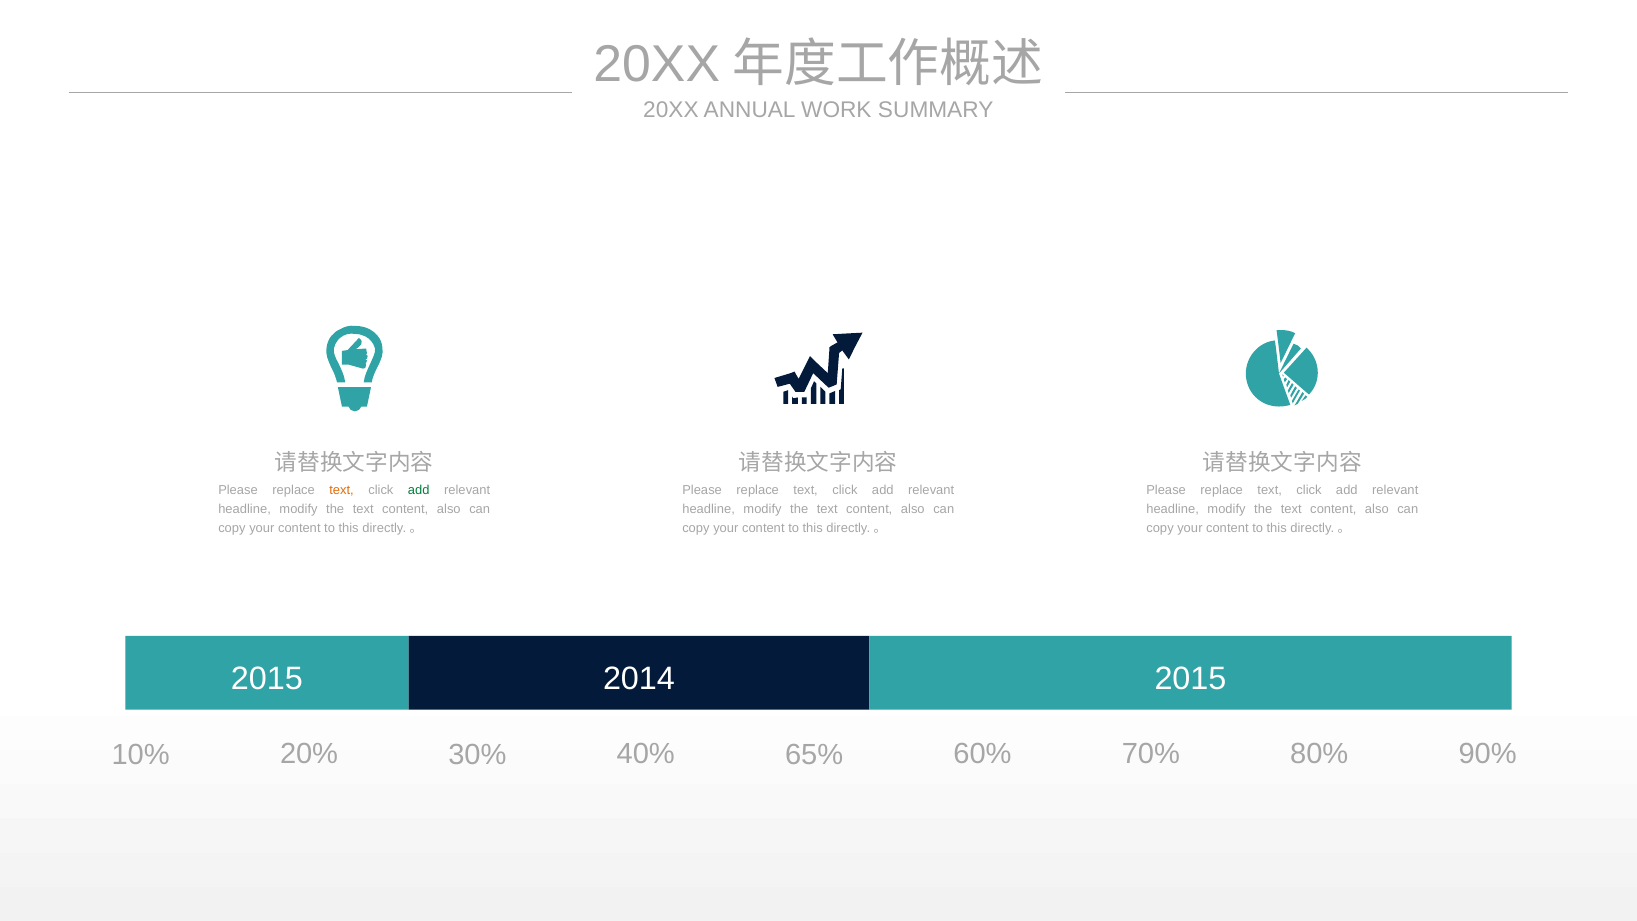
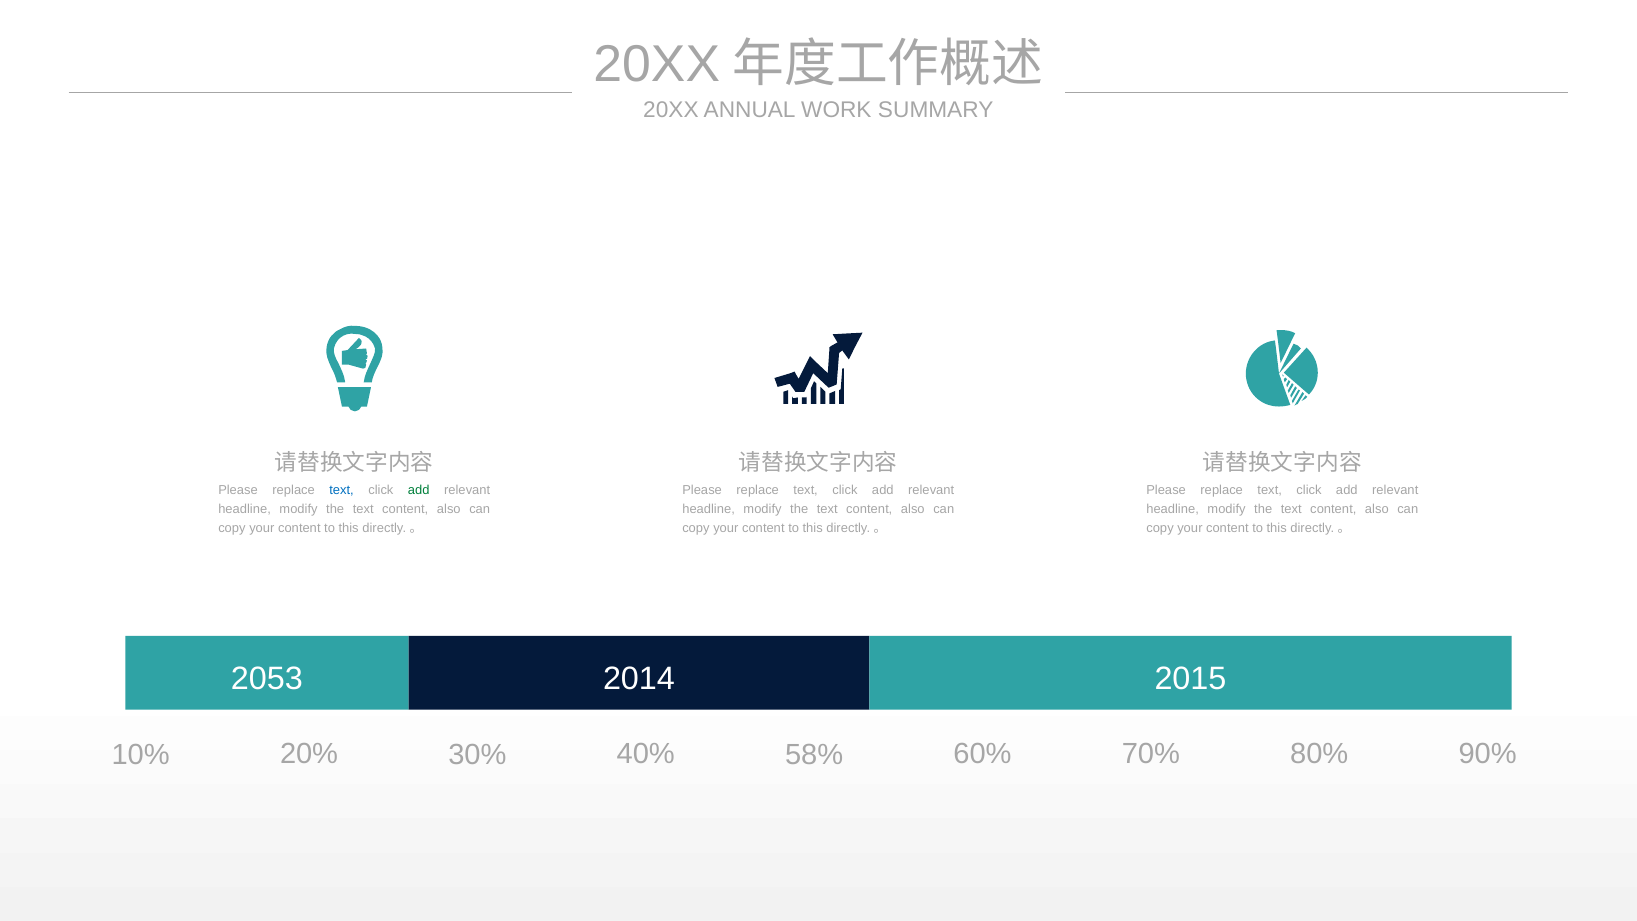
text colour: orange -> blue (342, 491)
2015: 2015 -> 2053 (267, 679)
65%: 65% -> 58% (814, 754)
